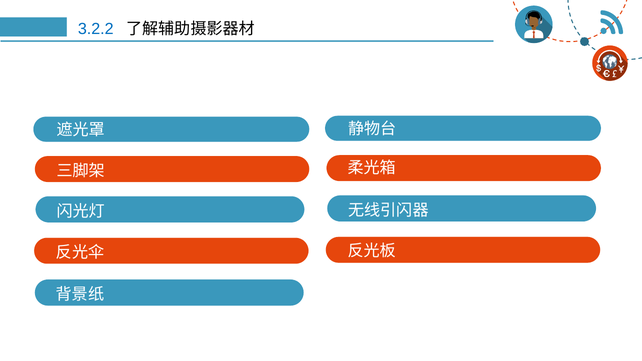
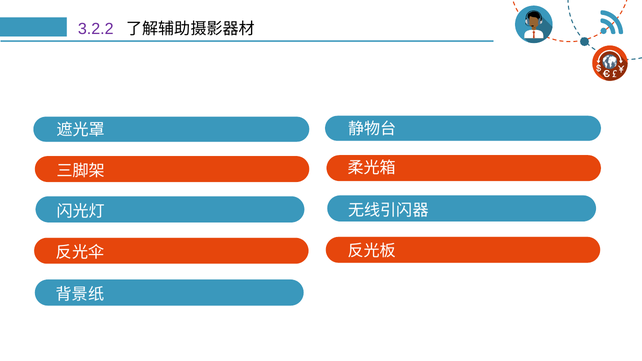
3.2.2 colour: blue -> purple (96, 29)
